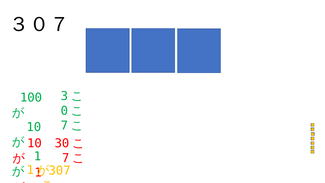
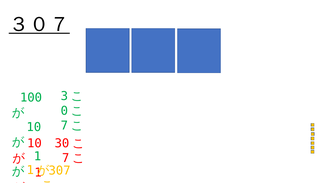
３０７ underline: none -> present (39, 24)
